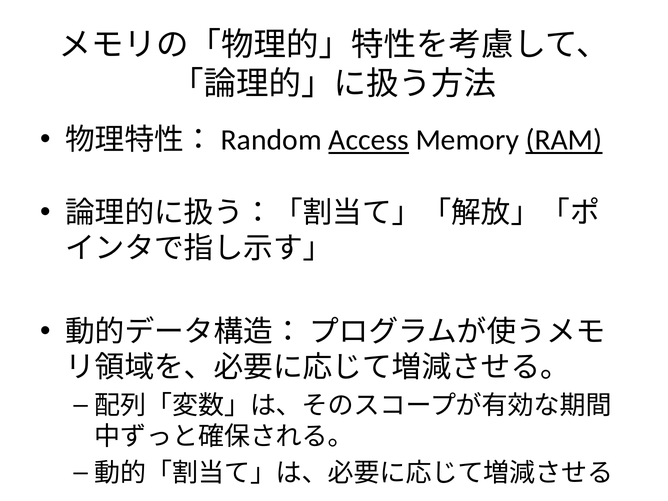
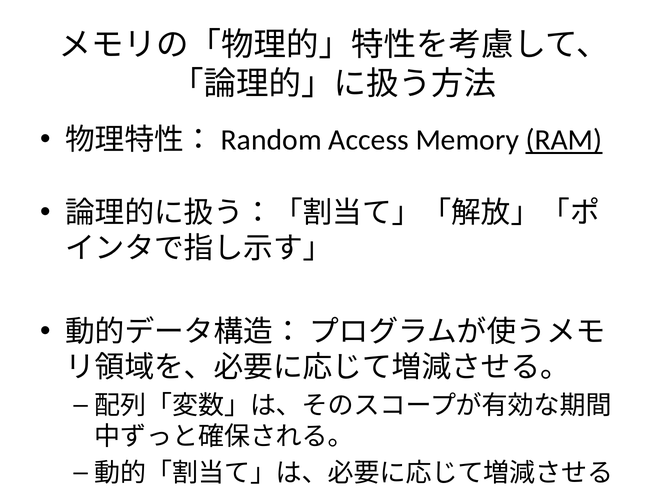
Access underline: present -> none (369, 140)
